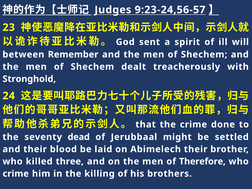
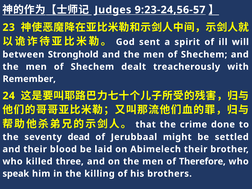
Remember: Remember -> Stronghold (73, 54)
Stronghold: Stronghold -> Remember (29, 79)
crime: crime -> speak (16, 174)
